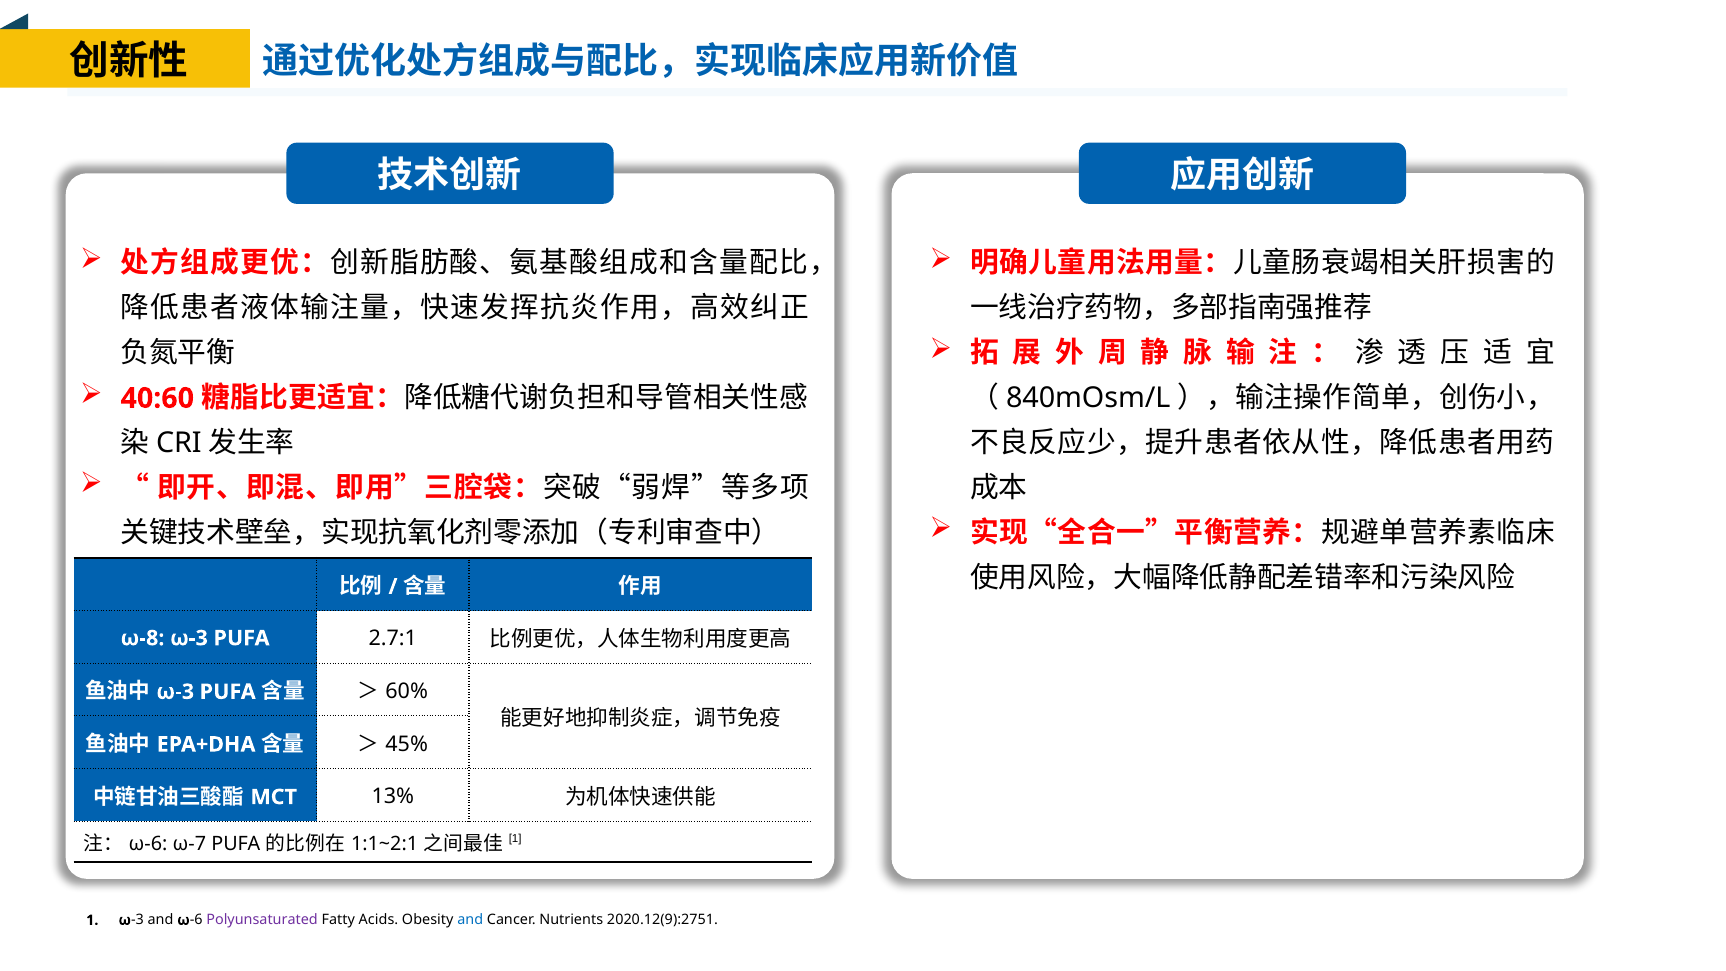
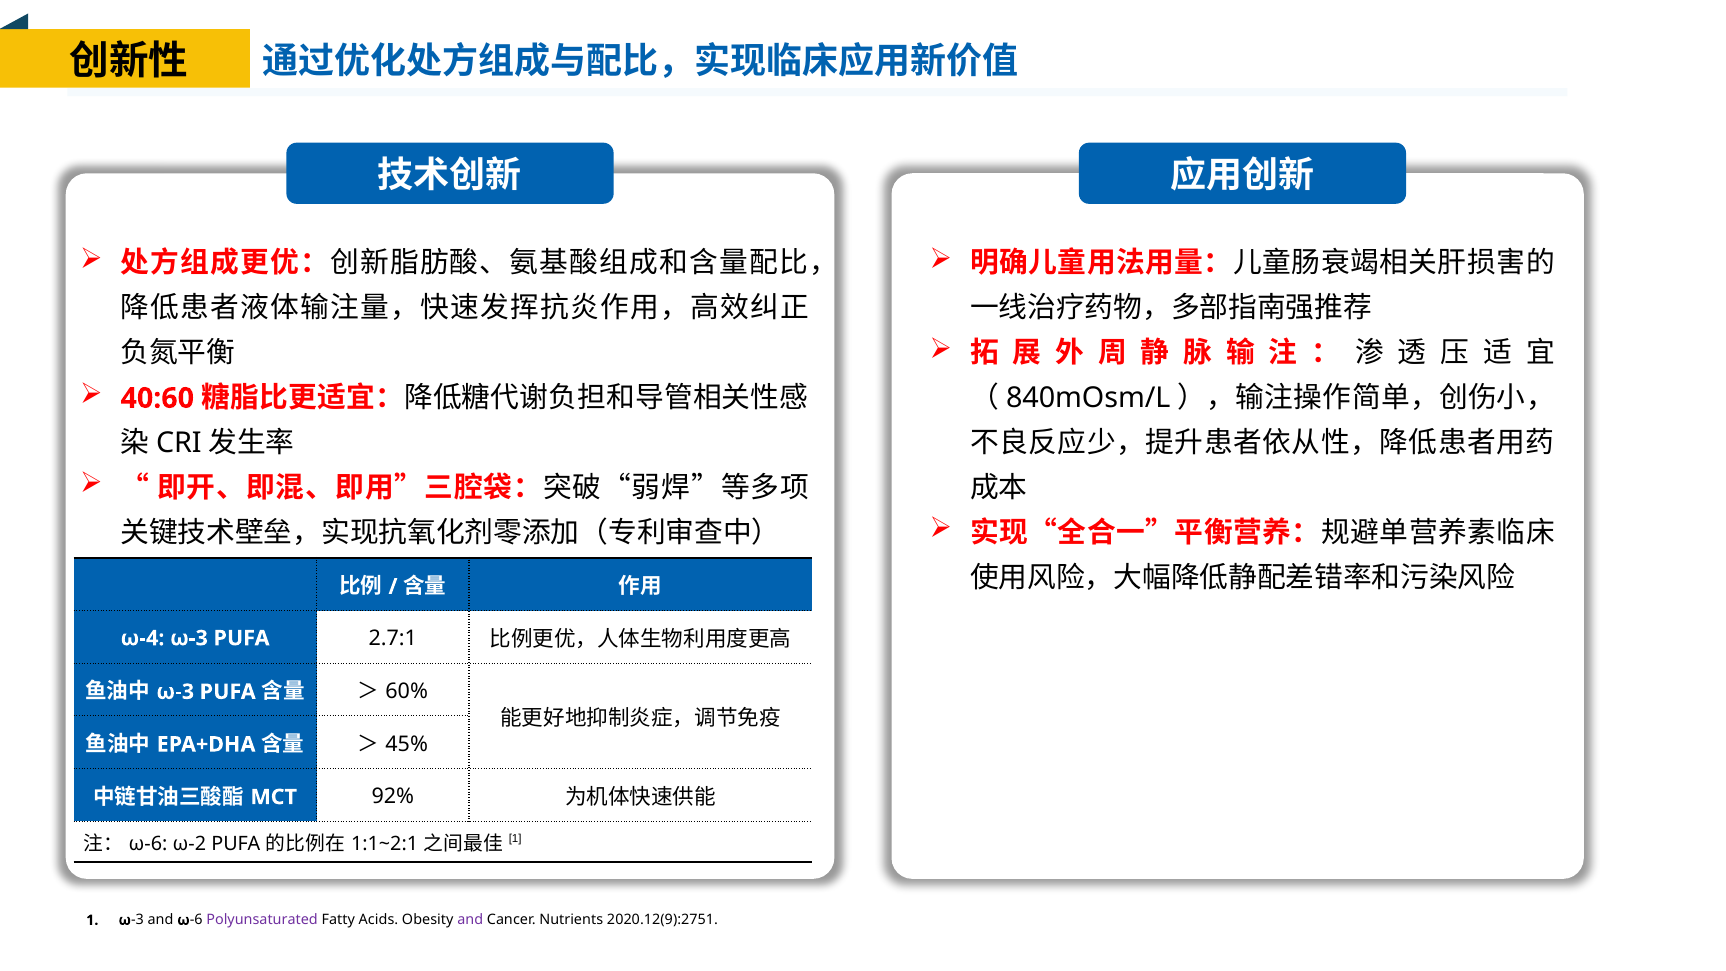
ω-8: ω-8 -> ω-4 (142, 638)
13%: 13% -> 92% (393, 796)
ω-7: ω-7 -> ω-2 (189, 844)
and colour: blue -> purple (470, 920)
